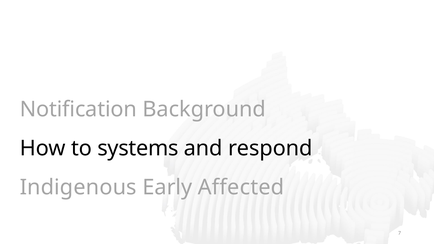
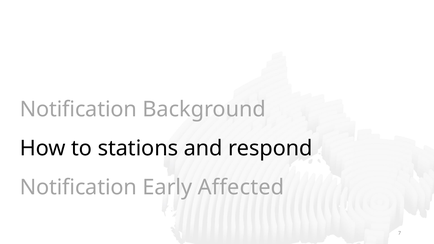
systems: systems -> stations (138, 148)
Indigenous: Indigenous -> Notification (78, 187)
